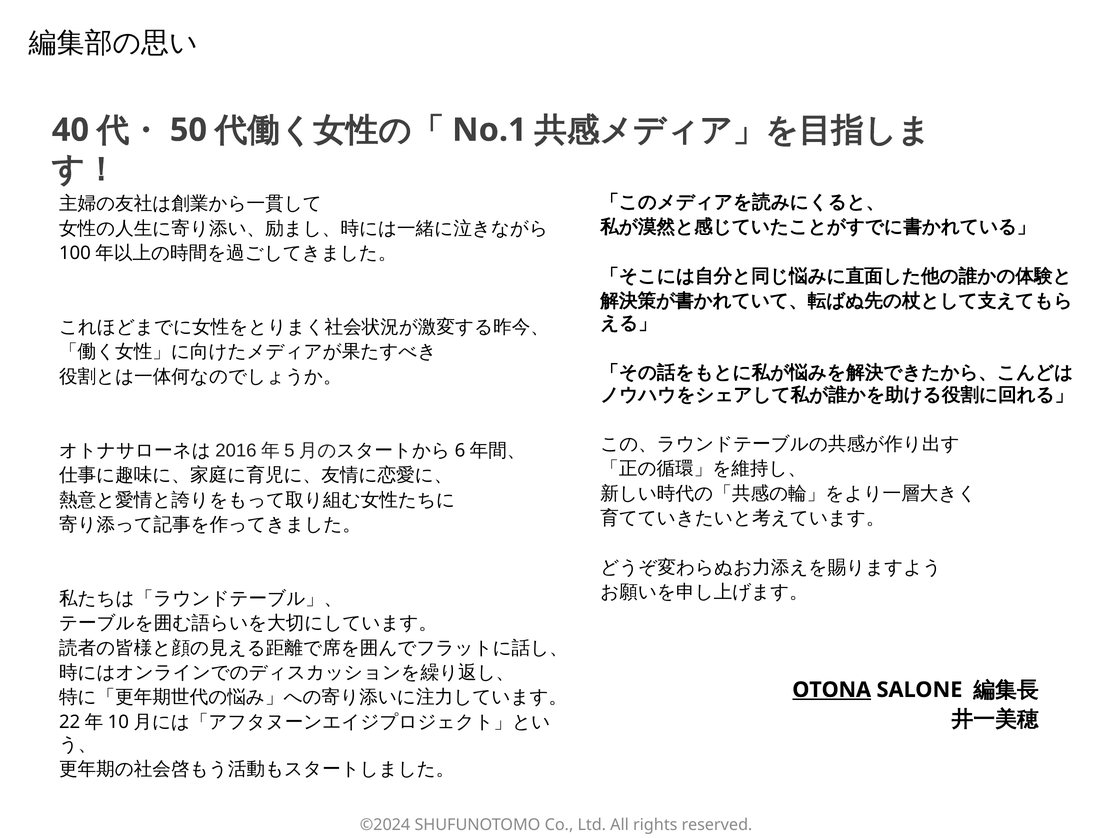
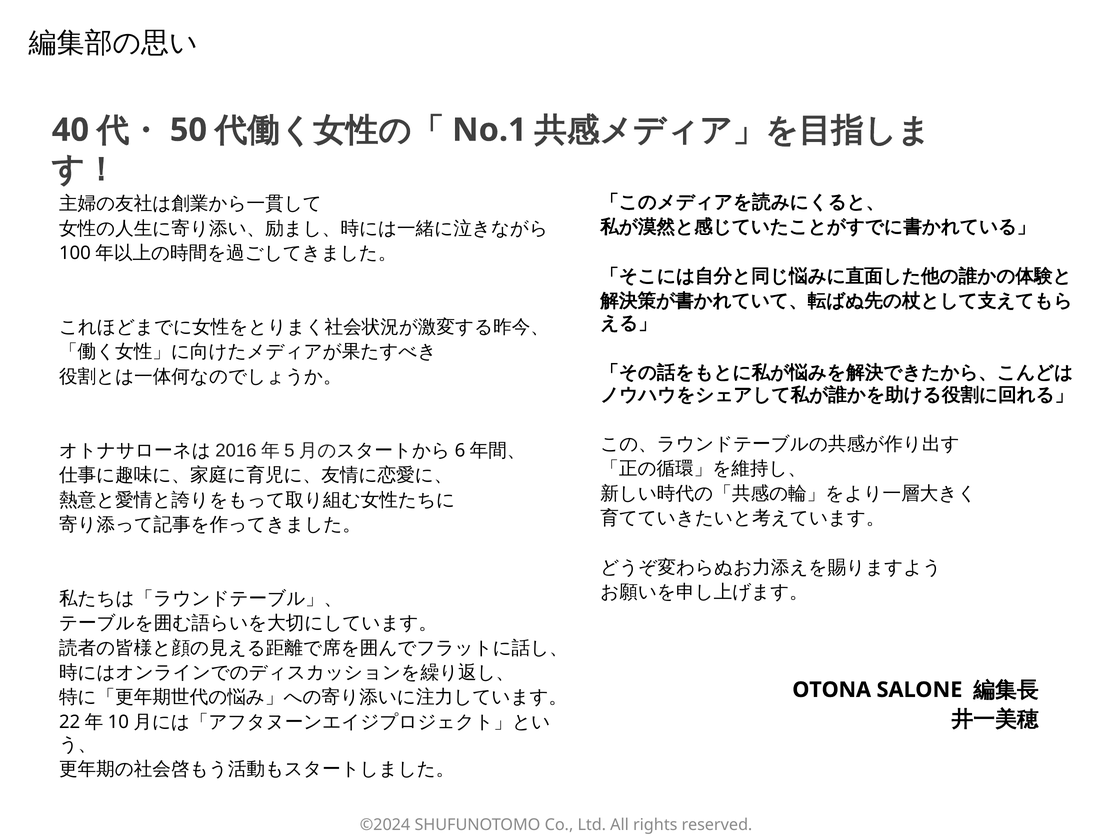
OTONA underline: present -> none (832, 690)
